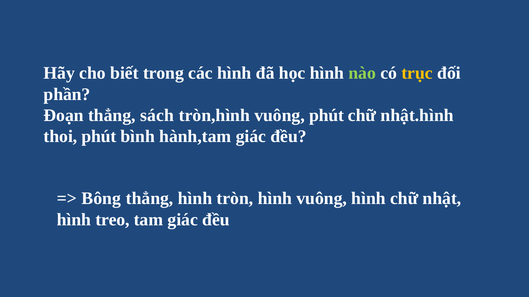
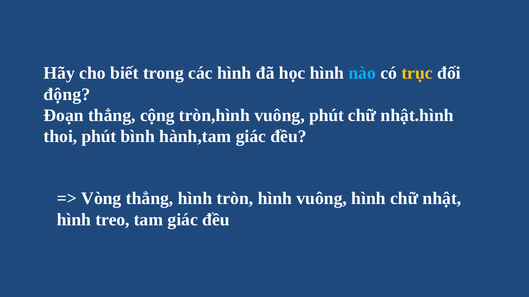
nào colour: light green -> light blue (362, 73)
phần: phần -> động (67, 94)
sách: sách -> cộng (157, 116)
Bông: Bông -> Vòng (101, 199)
